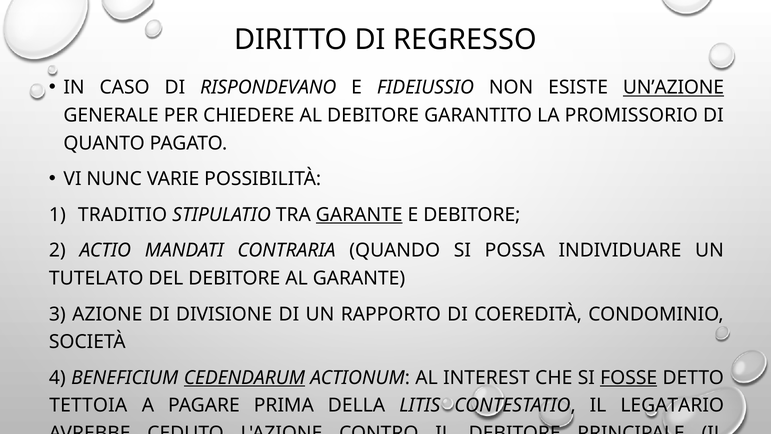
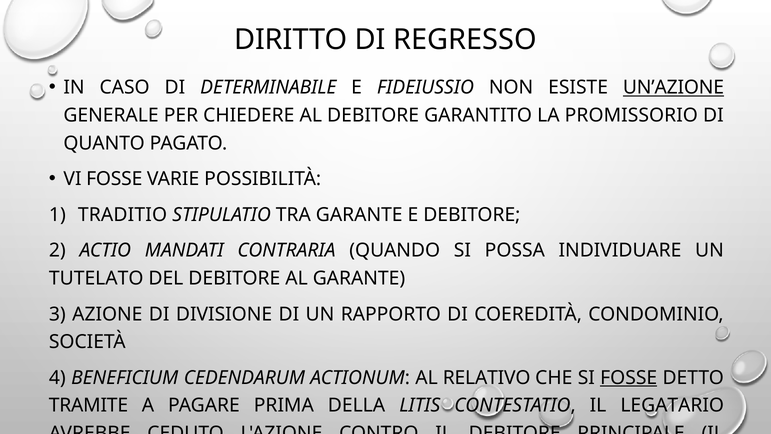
RISPONDEVANO: RISPONDEVANO -> DETERMINABILE (268, 88)
VI NUNC: NUNC -> FOSSE (114, 179)
GARANTE underline: present -> none (359, 215)
CEDENDARUM underline: present -> none (244, 378)
INTEREST: INTEREST -> RELATIVO (487, 378)
TETTOIA: TETTOIA -> TRAMITE (88, 405)
